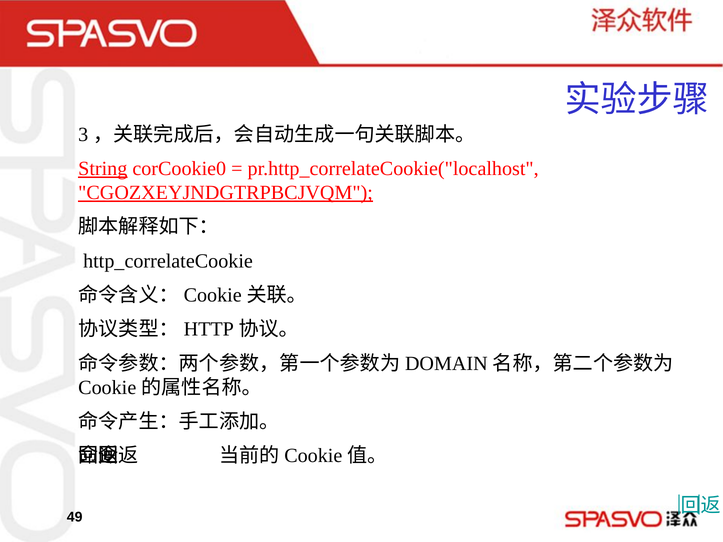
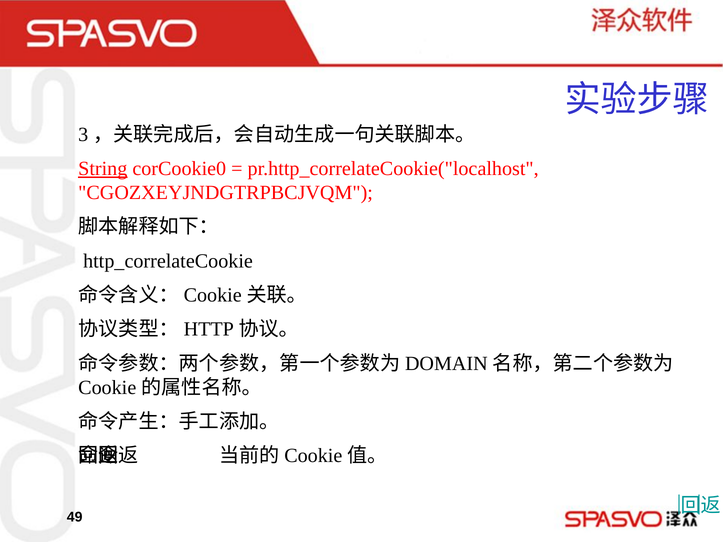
CGOZXEYJNDGTRPBCJVQM underline: present -> none (226, 193)
